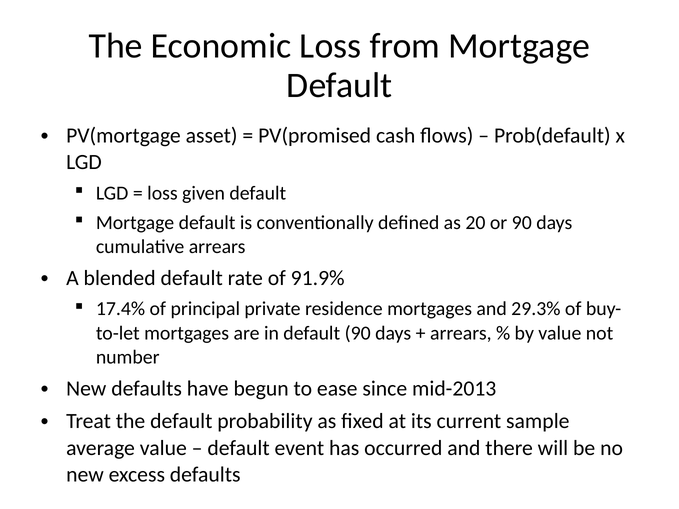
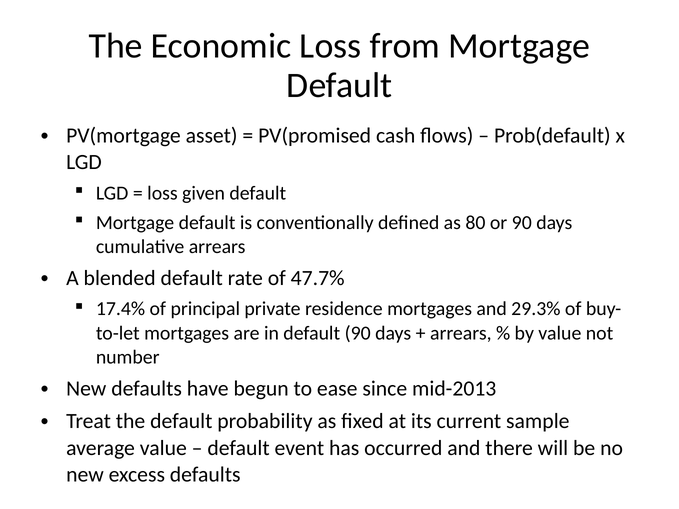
20: 20 -> 80 (475, 223)
91.9%: 91.9% -> 47.7% (318, 278)
